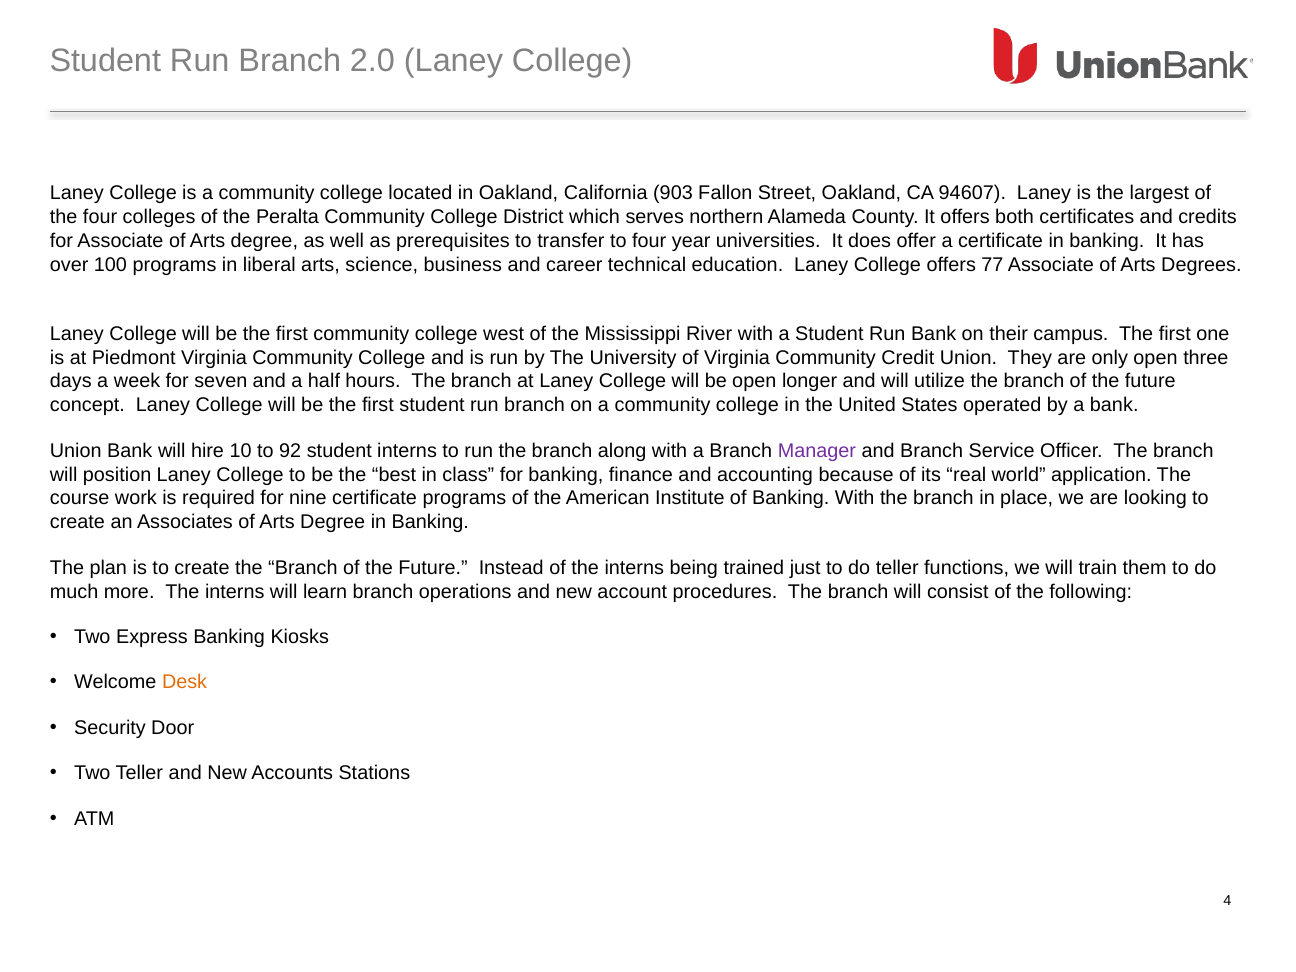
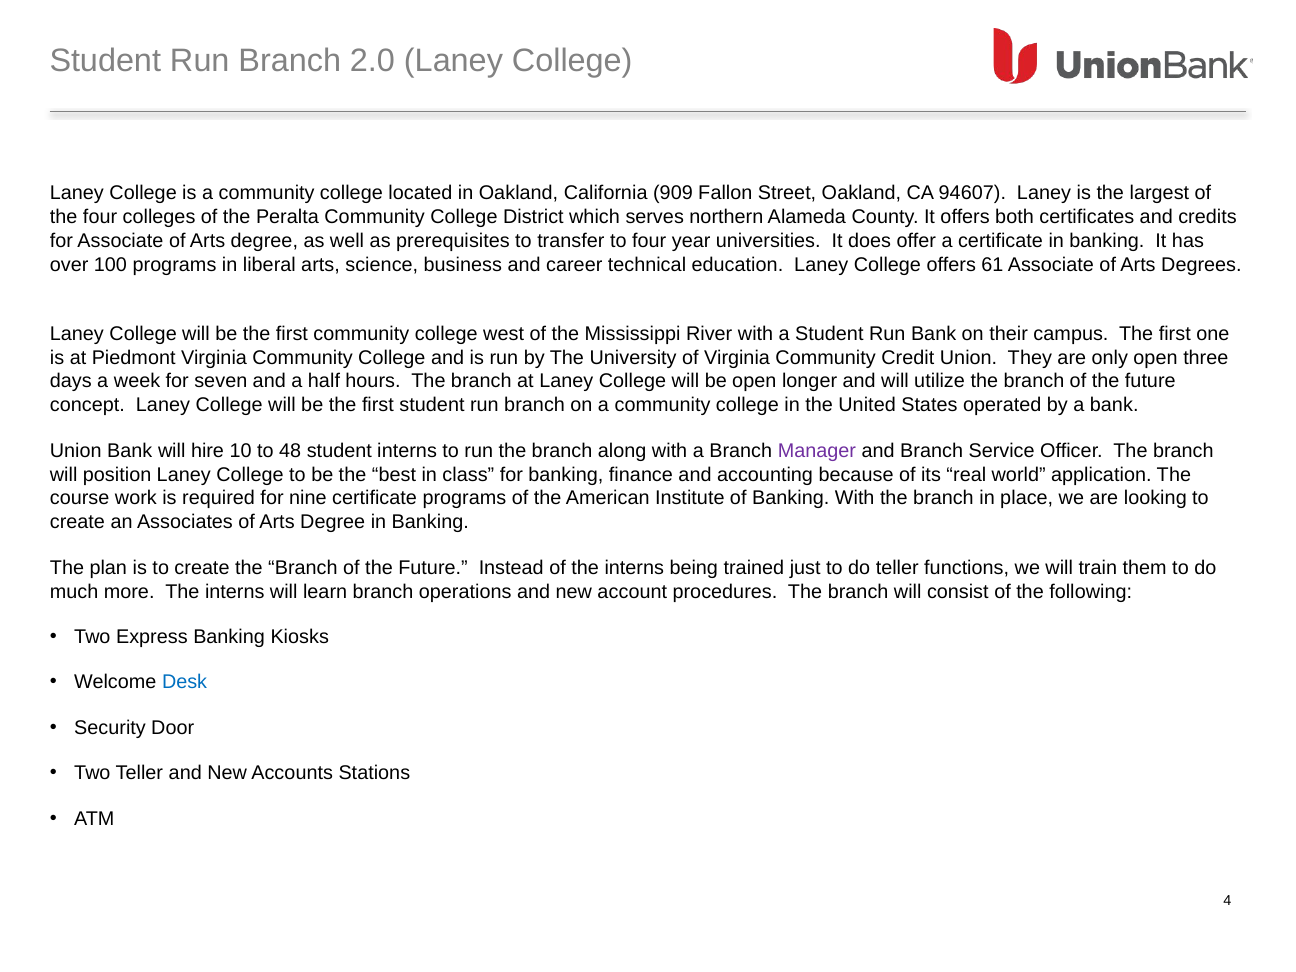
903: 903 -> 909 (673, 193)
77: 77 -> 61 (992, 265)
92: 92 -> 48 (290, 451)
Desk colour: orange -> blue (185, 682)
